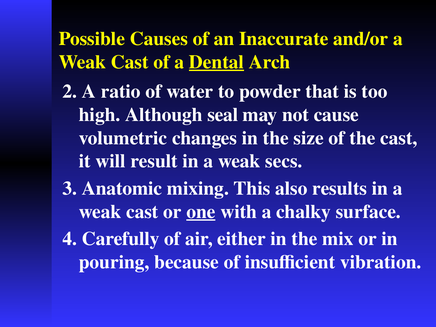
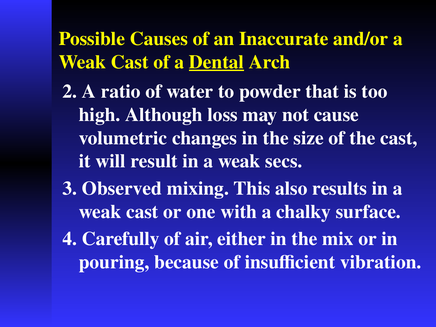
seal: seal -> loss (223, 115)
Anatomic: Anatomic -> Observed (122, 188)
one underline: present -> none (201, 212)
